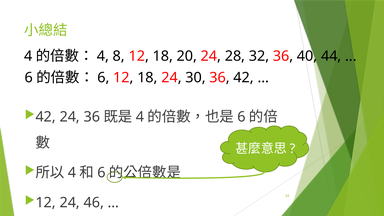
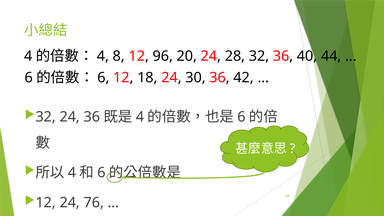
8 12 18: 18 -> 96 (163, 56)
42: 42 -> 32 (46, 117)
46: 46 -> 76 (94, 203)
